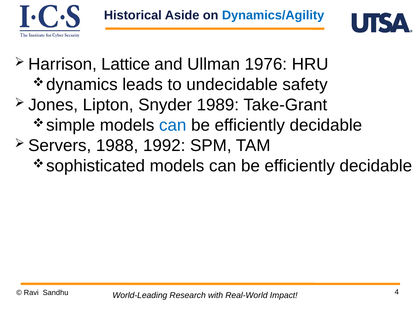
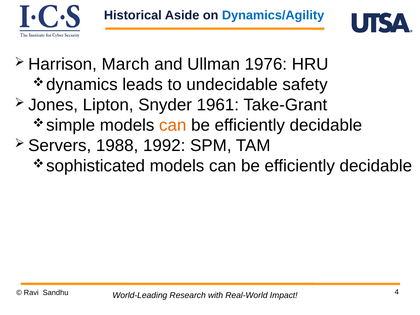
Lattice: Lattice -> March (125, 64)
1989: 1989 -> 1961 (218, 105)
can colour: blue -> orange (173, 125)
